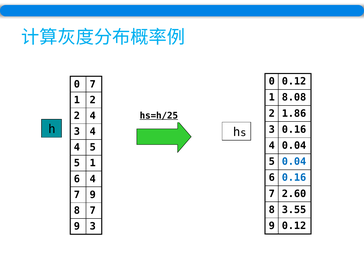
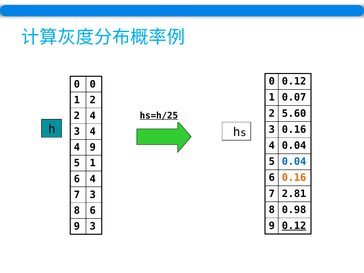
0 7: 7 -> 0 (93, 84)
8.08: 8.08 -> 0.07 (294, 97)
1.86: 1.86 -> 5.60 (294, 113)
4 5: 5 -> 9 (93, 147)
0.16 colour: blue -> orange (294, 178)
2.60: 2.60 -> 2.81 (294, 194)
9: 9 -> 3 (93, 195)
3.55: 3.55 -> 0.98 (294, 210)
8 7: 7 -> 6 (93, 211)
0.12 underline: none -> present (294, 226)
